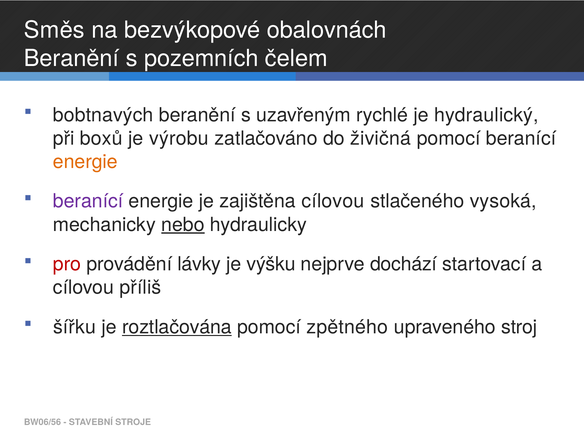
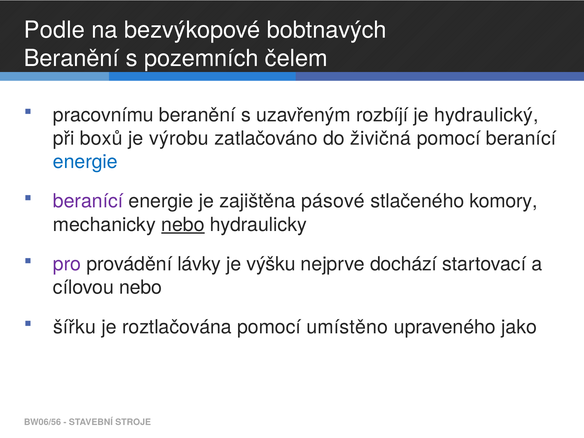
Směs: Směs -> Podle (54, 30)
obalovnách: obalovnách -> bobtnavých (327, 30)
bobtnavých: bobtnavých -> pracovnímu (103, 115)
rychlé: rychlé -> rozbíjí (382, 115)
energie colour: orange -> blue (85, 162)
zajištěna cílovou: cílovou -> pásové (333, 201)
vysoká: vysoká -> komory (503, 201)
pro colour: red -> purple (67, 264)
cílovou příliš: příliš -> nebo (141, 288)
roztlačována underline: present -> none (177, 327)
zpětného: zpětného -> umístěno (347, 327)
stroj: stroj -> jako (519, 327)
